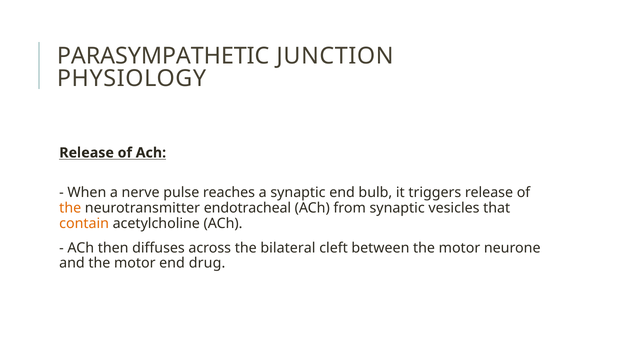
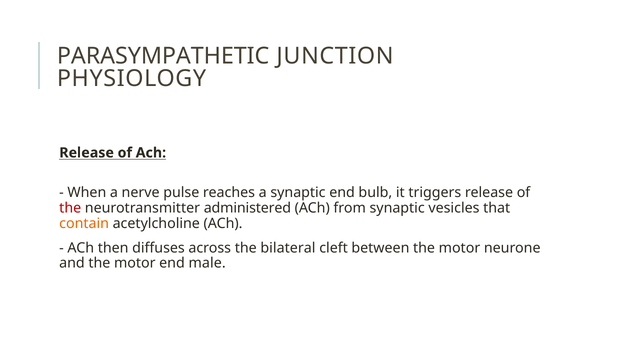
the colour: orange -> red (70, 208)
endotracheal: endotracheal -> administered (247, 208)
drug: drug -> male (207, 263)
